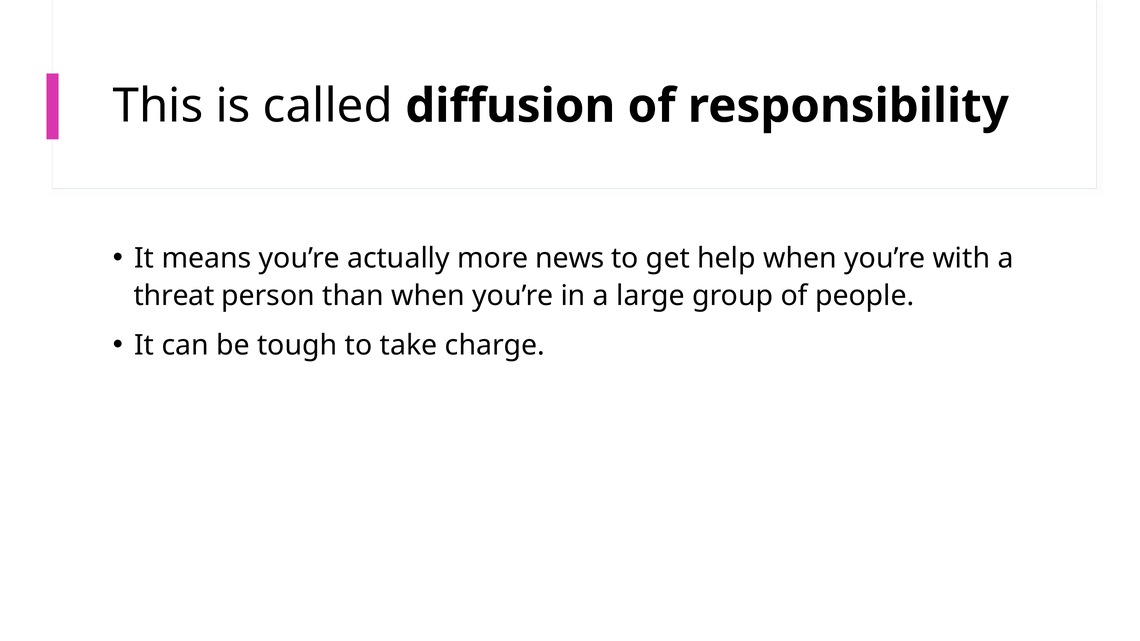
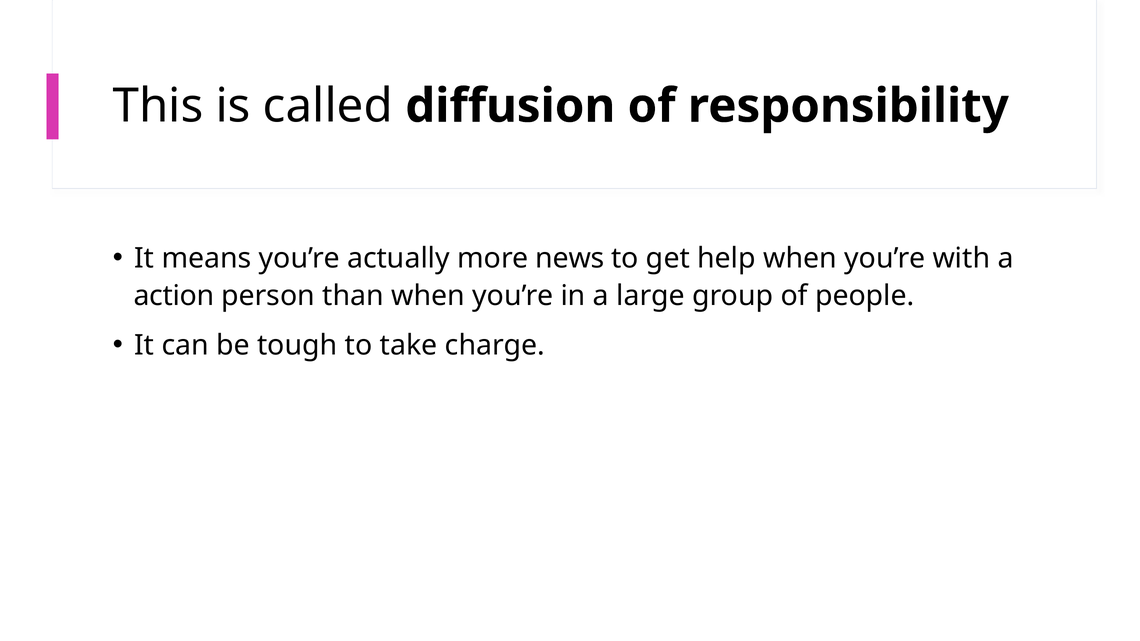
threat: threat -> action (174, 296)
